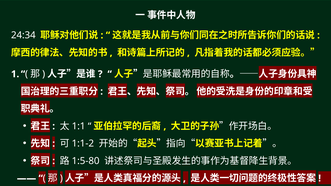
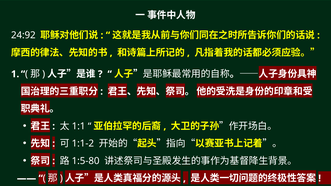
24:34: 24:34 -> 24:92 (23, 35)
